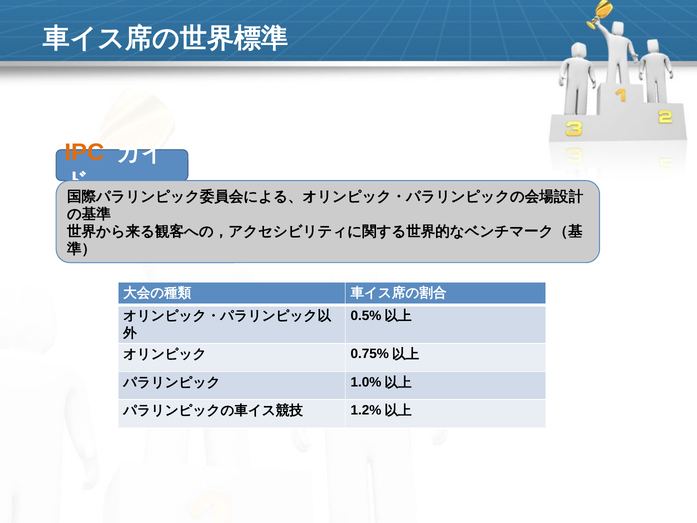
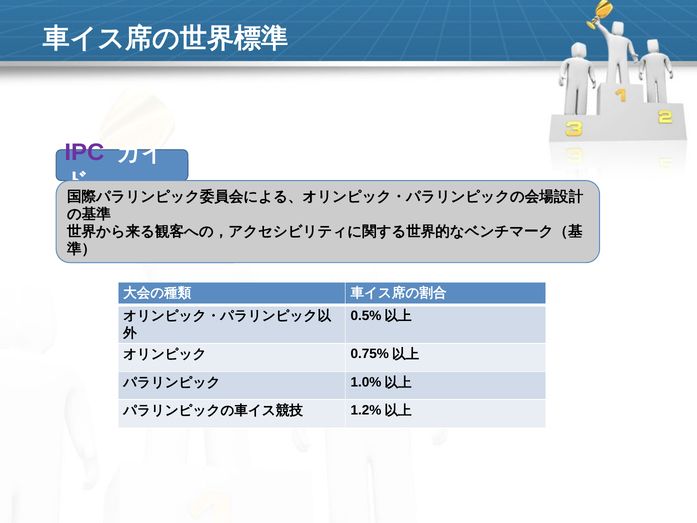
IPC colour: orange -> purple (84, 152)
